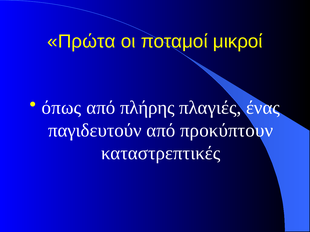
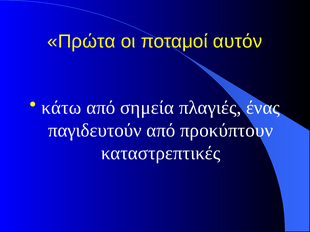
μικροί: μικροί -> αυτόν (238, 41)
όπως: όπως -> κάτω (61, 108)
πλήρης: πλήρης -> σημεία (147, 108)
